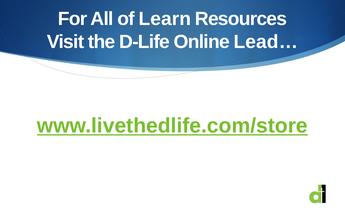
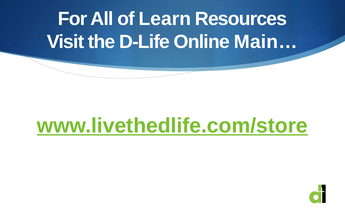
Lead…: Lead… -> Main… (266, 42)
